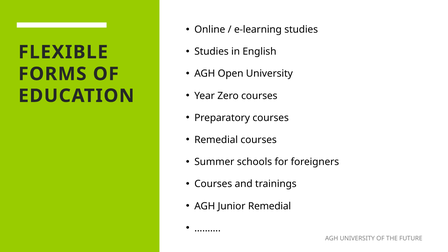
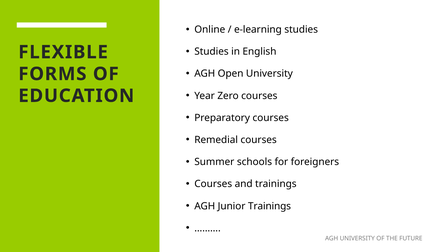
Junior Remedial: Remedial -> Trainings (270, 206)
